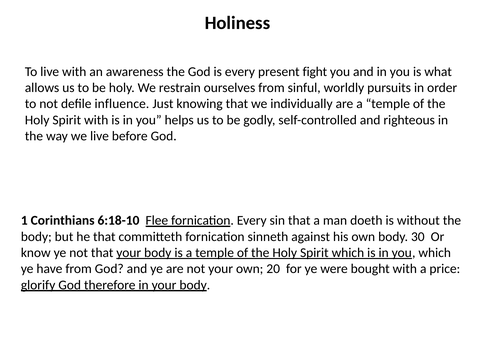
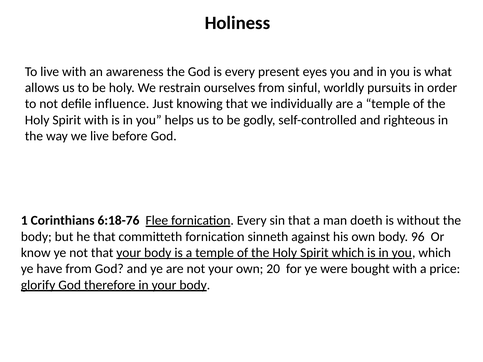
fight: fight -> eyes (315, 72)
6:18-10: 6:18-10 -> 6:18-76 (118, 221)
30: 30 -> 96 (418, 237)
